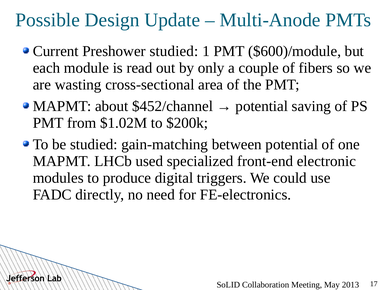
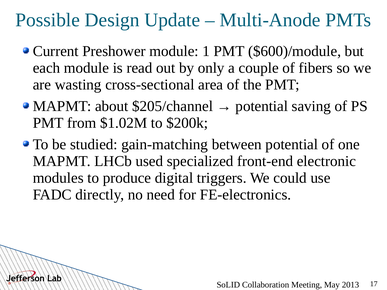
Preshower studied: studied -> module (174, 51)
$452/channel: $452/channel -> $205/channel (173, 106)
